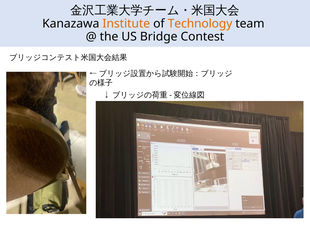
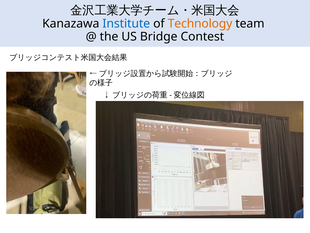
Institute colour: orange -> blue (126, 23)
